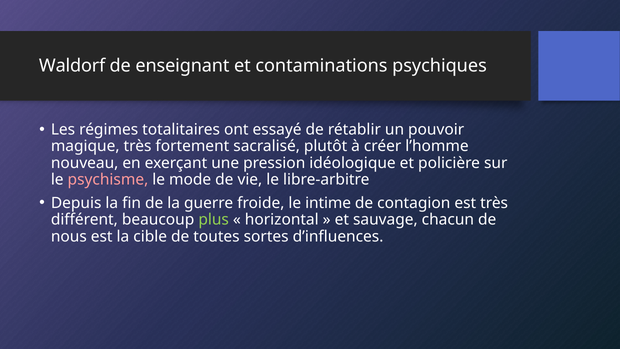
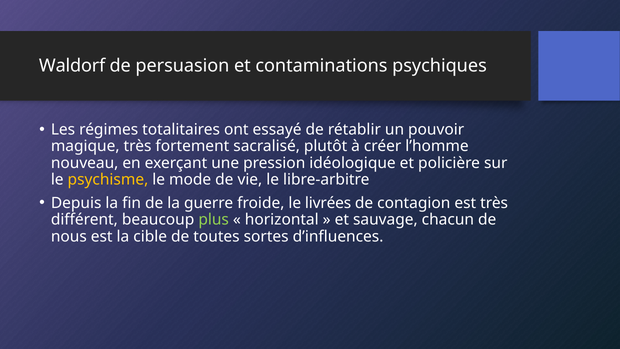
enseignant: enseignant -> persuasion (182, 66)
psychisme colour: pink -> yellow (108, 180)
intime: intime -> livrées (328, 203)
